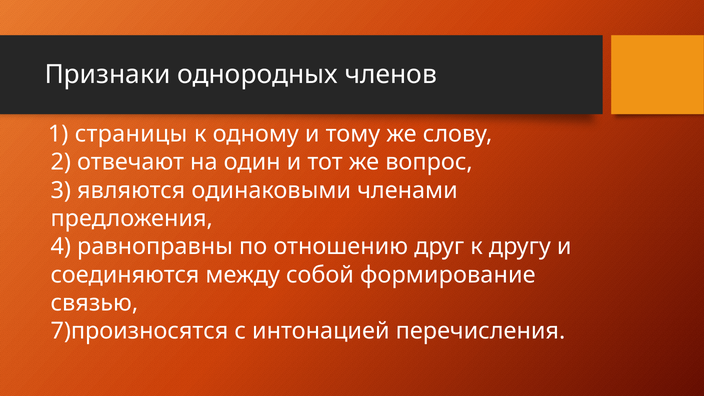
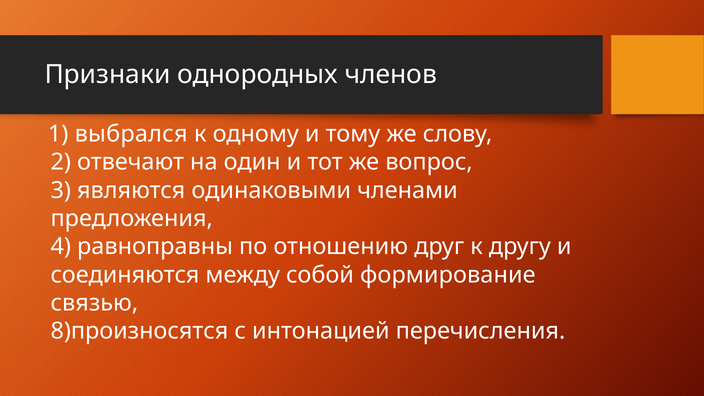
страницы: страницы -> выбрался (131, 134)
7)произносятся: 7)произносятся -> 8)произносятся (139, 331)
